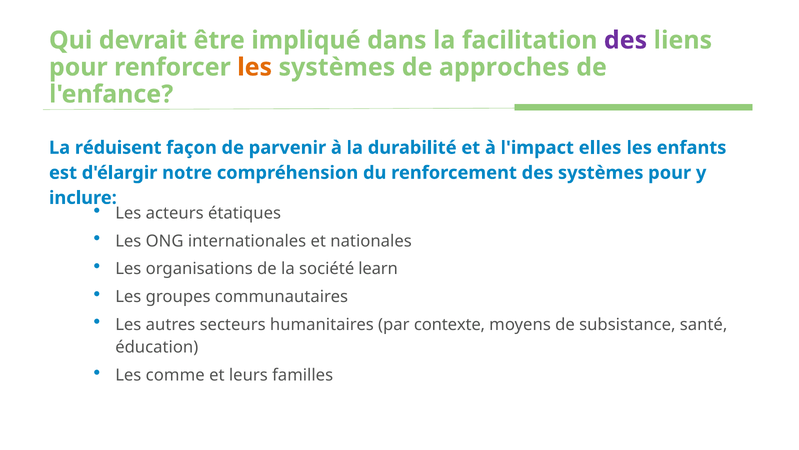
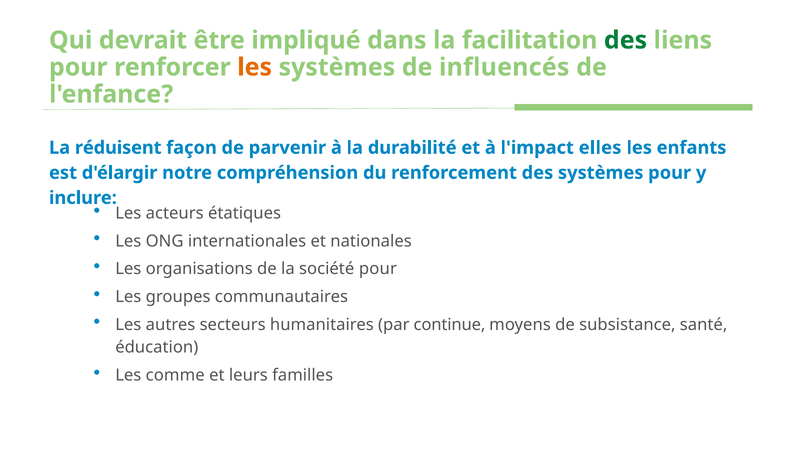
des colour: purple -> green (626, 40)
approches: approches -> influencés (504, 67)
société learn: learn -> pour (378, 269)
contexte: contexte -> continue (450, 324)
